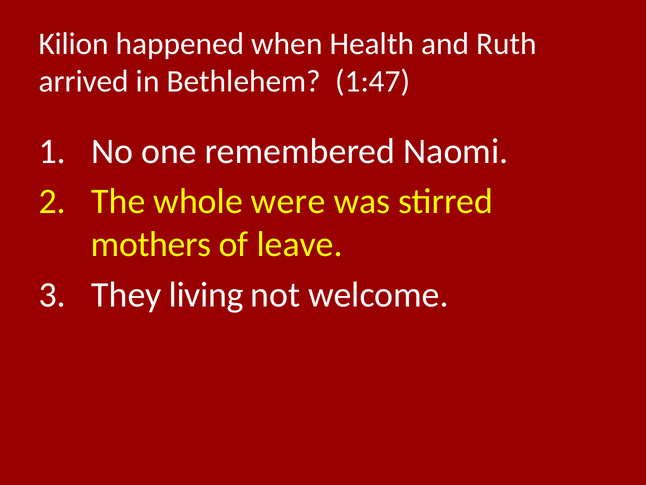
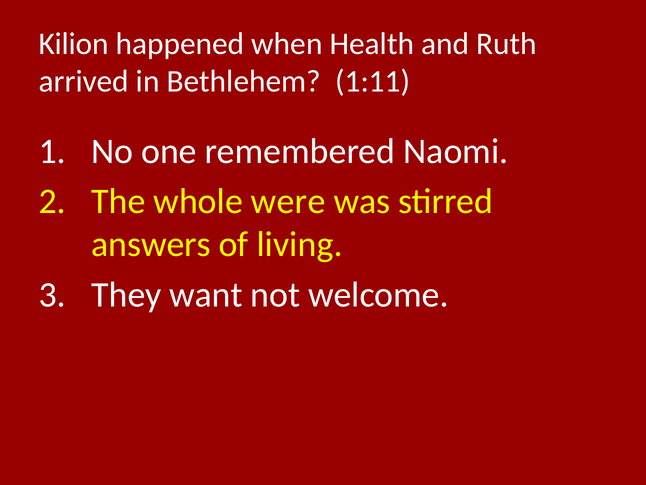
1:47: 1:47 -> 1:11 (373, 81)
mothers: mothers -> answers (151, 244)
leave: leave -> living (300, 244)
living: living -> want (206, 294)
